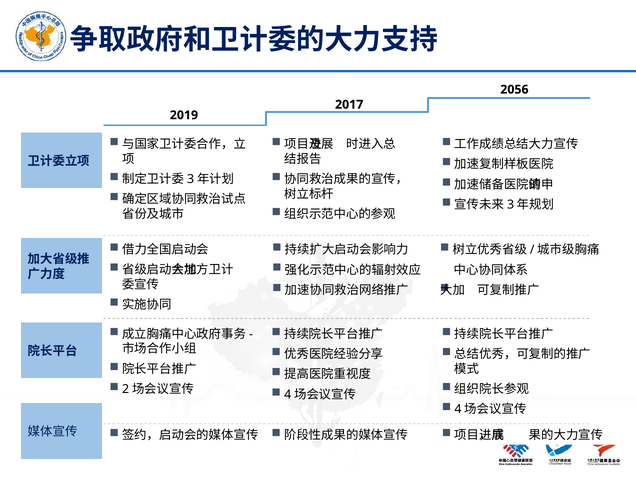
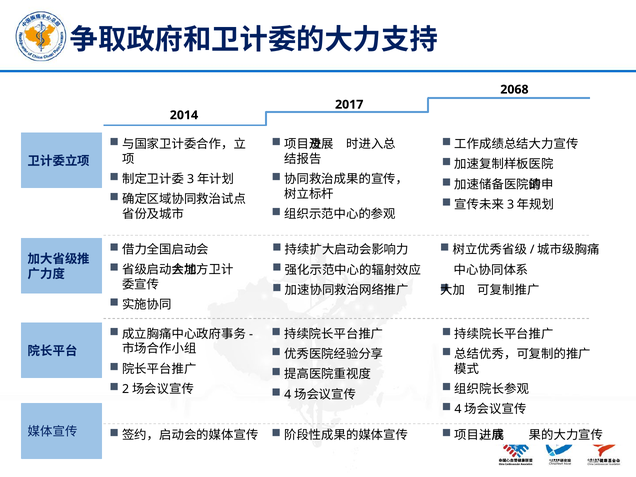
2056: 2056 -> 2068 (514, 90)
2019: 2019 -> 2014 (184, 115)
